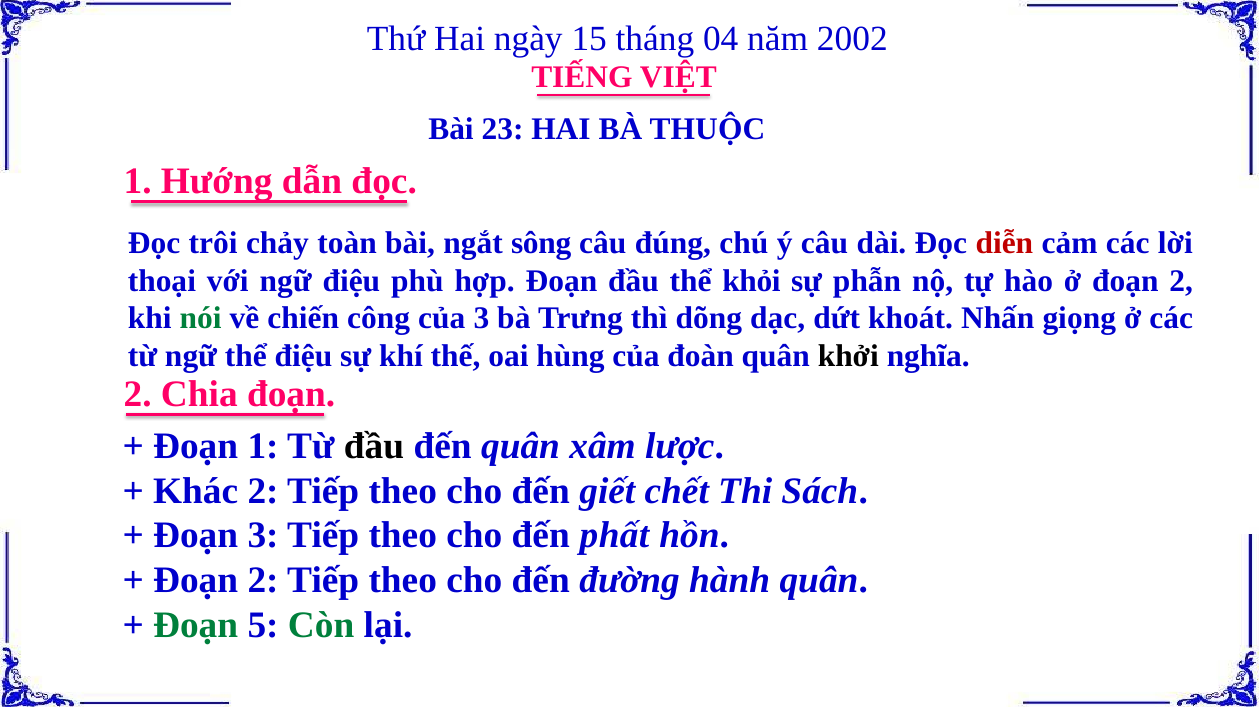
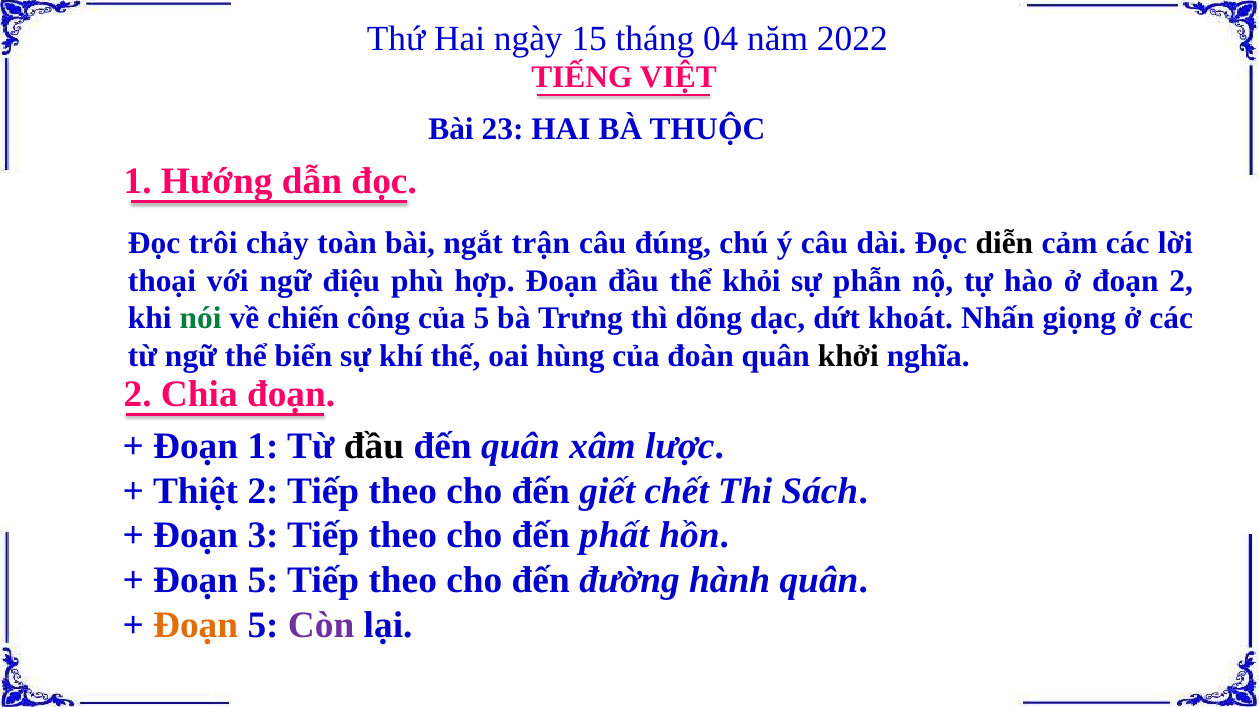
2002: 2002 -> 2022 (852, 39)
sông: sông -> trận (541, 243)
diễn colour: red -> black (1004, 243)
của 3: 3 -> 5 (481, 319)
thể điệu: điệu -> biển (304, 356)
Khác: Khác -> Thiệt (196, 491)
2: 2 -> 5 (263, 581)
Đoạn colour: green -> orange (196, 625)
Còn colour: green -> purple (321, 625)
